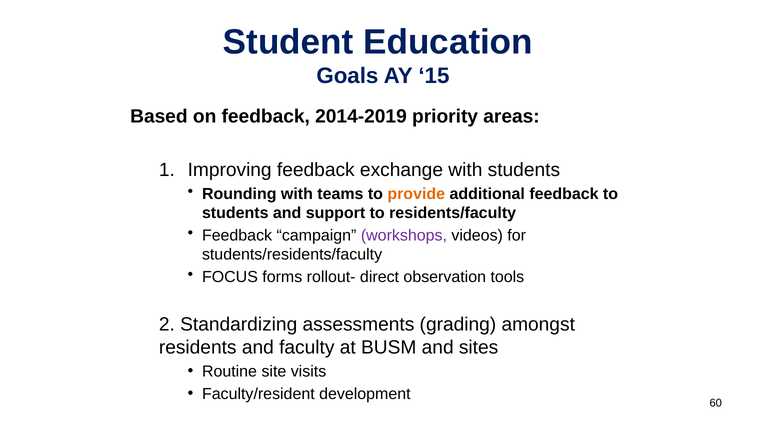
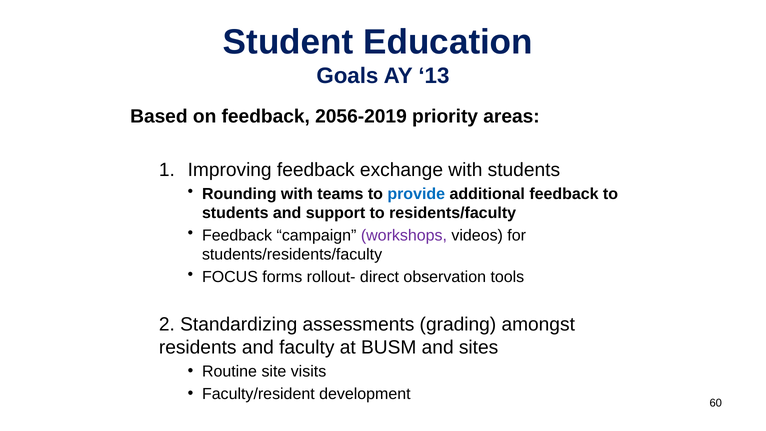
15: 15 -> 13 (434, 76)
2014-2019: 2014-2019 -> 2056-2019 (361, 116)
provide colour: orange -> blue (416, 194)
